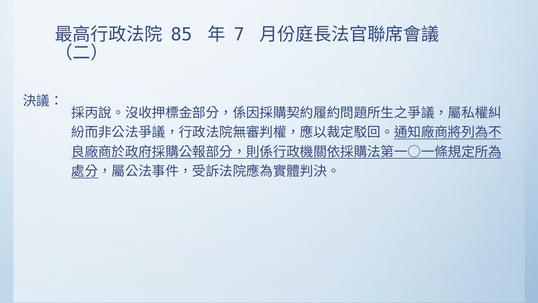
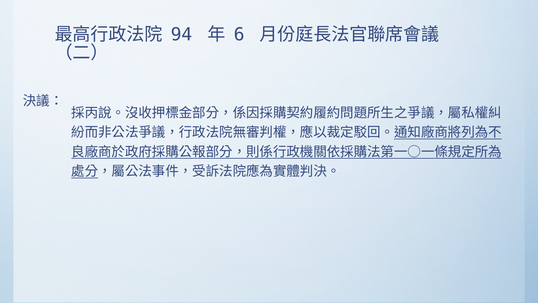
85: 85 -> 94 (182, 34)
7: 7 -> 6 (239, 34)
